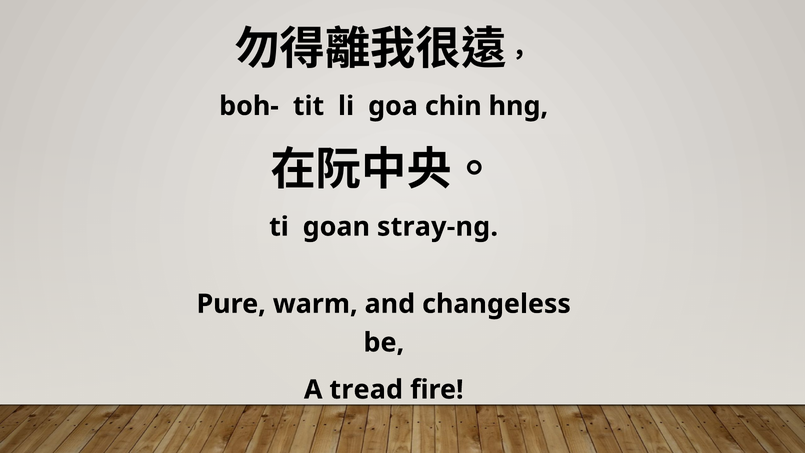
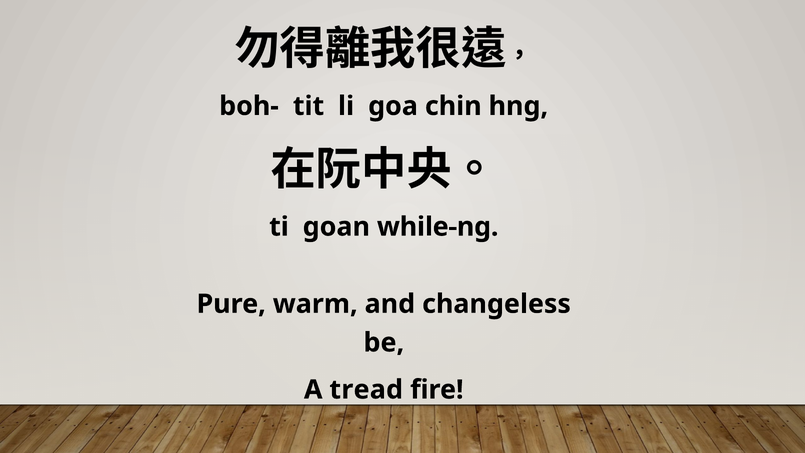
stray-ng: stray-ng -> while-ng (438, 227)
